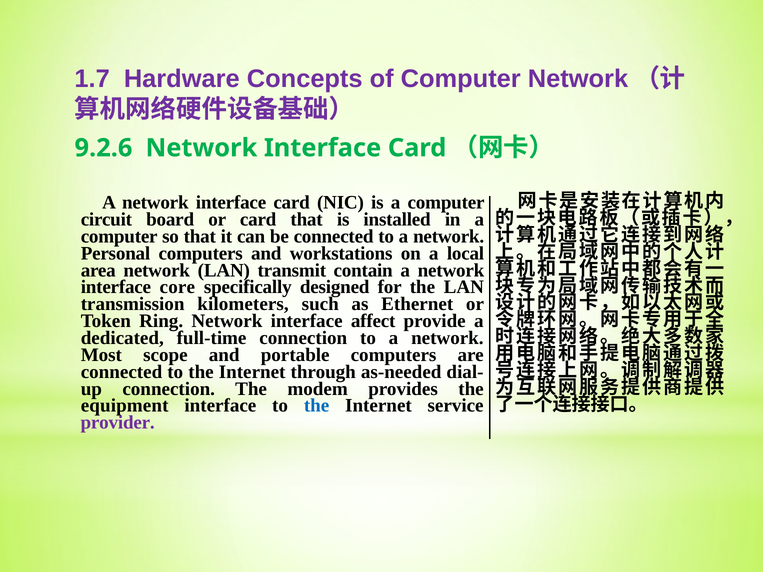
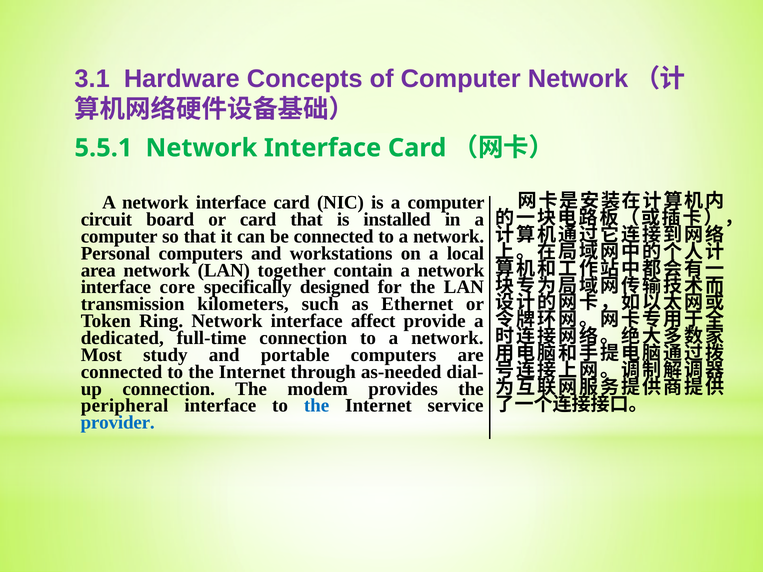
1.7: 1.7 -> 3.1 (92, 79)
9.2.6: 9.2.6 -> 5.5.1 (103, 148)
transmit: transmit -> together (292, 270)
scope: scope -> study (165, 355)
equipment: equipment -> peripheral (125, 406)
provider colour: purple -> blue (118, 423)
